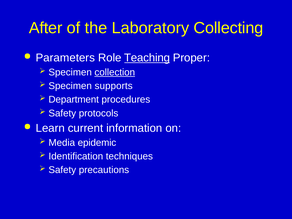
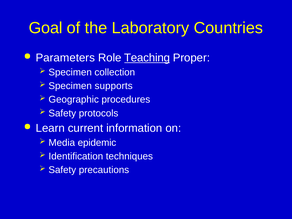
After: After -> Goal (46, 28)
Collecting: Collecting -> Countries (228, 28)
collection underline: present -> none (115, 72)
Department: Department -> Geographic (74, 100)
